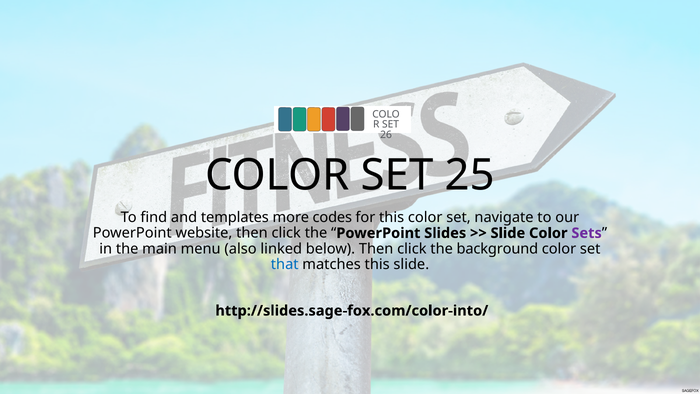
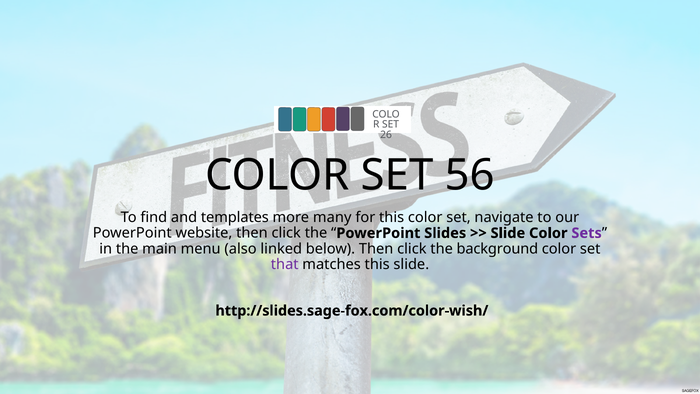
25: 25 -> 56 (470, 175)
codes: codes -> many (332, 217)
that colour: blue -> purple (285, 264)
http://slides.sage-fox.com/color-into/: http://slides.sage-fox.com/color-into/ -> http://slides.sage-fox.com/color-wish/ (352, 311)
